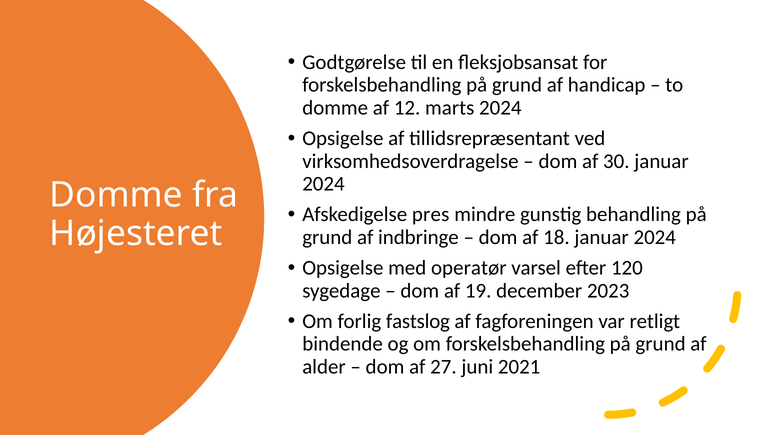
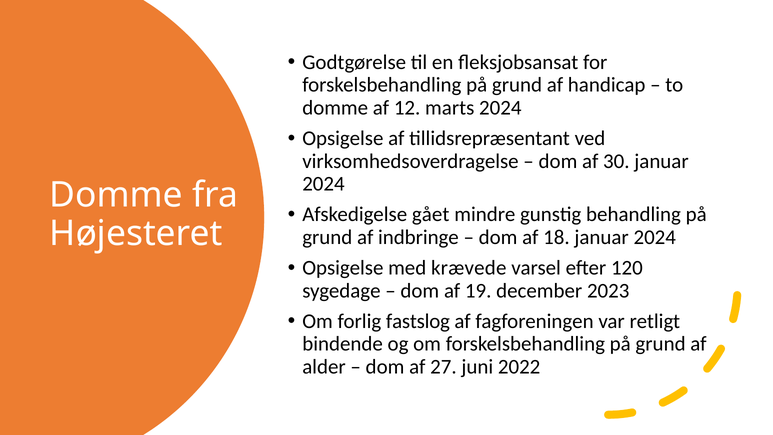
pres: pres -> gået (431, 214)
operatør: operatør -> krævede (469, 268)
2021: 2021 -> 2022 (519, 367)
